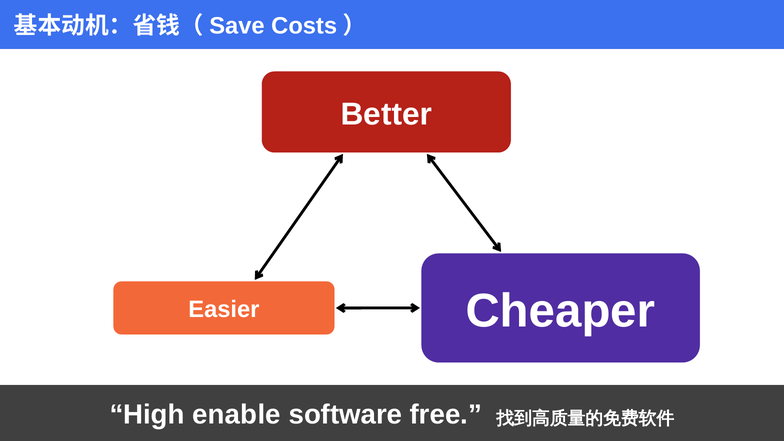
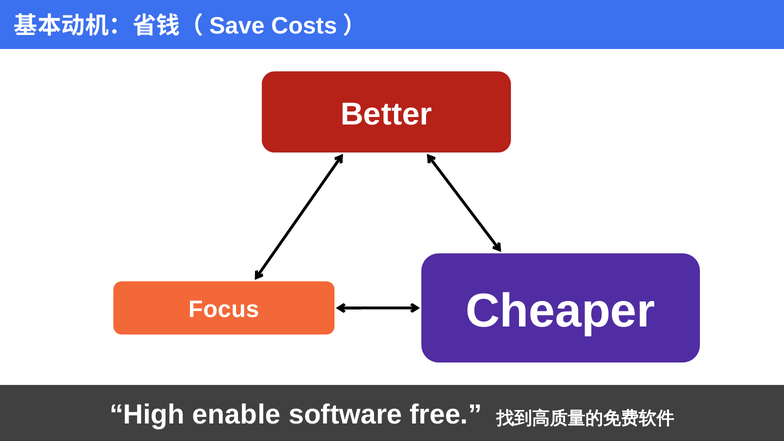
Easier: Easier -> Focus (224, 310)
